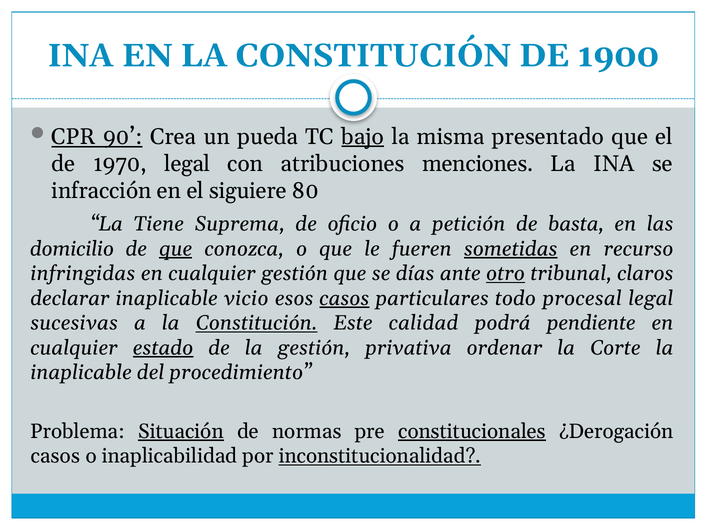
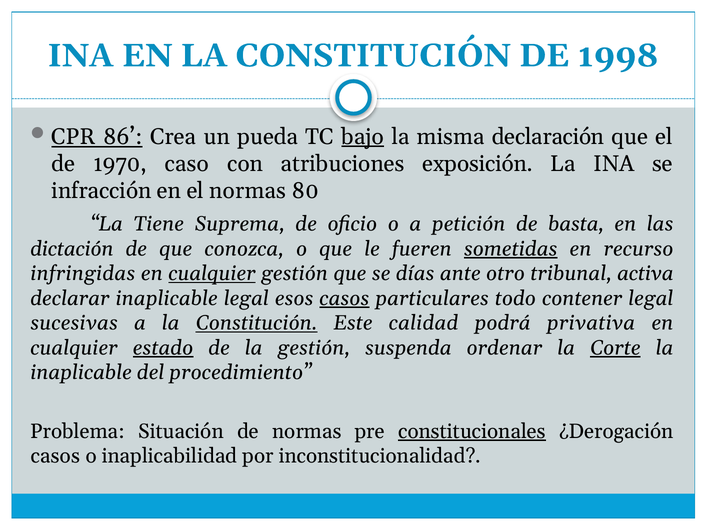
1900: 1900 -> 1998 (618, 56)
90: 90 -> 86 (123, 137)
presentado: presentado -> declaración (548, 137)
1970 legal: legal -> caso (187, 164)
menciones: menciones -> exposición (478, 164)
el siguiere: siguiere -> normas (248, 191)
domicilio: domicilio -> dictación (72, 249)
que underline: present -> none (176, 249)
cualquier underline: none -> present (212, 274)
otro underline: present -> none (506, 274)
claros: claros -> activa (645, 274)
inaplicable vicio: vicio -> legal (246, 299)
procesal: procesal -> contener (582, 299)
pendiente: pendiente -> privativa (591, 323)
privativa: privativa -> suspenda (408, 348)
Corte underline: none -> present (615, 348)
Situación underline: present -> none (181, 432)
inconstitucionalidad underline: present -> none (380, 456)
